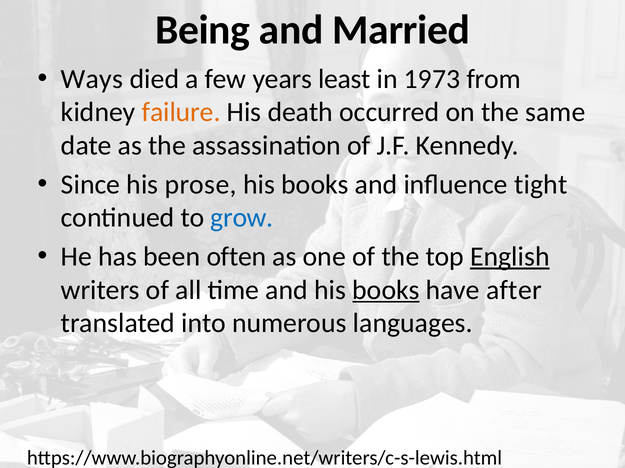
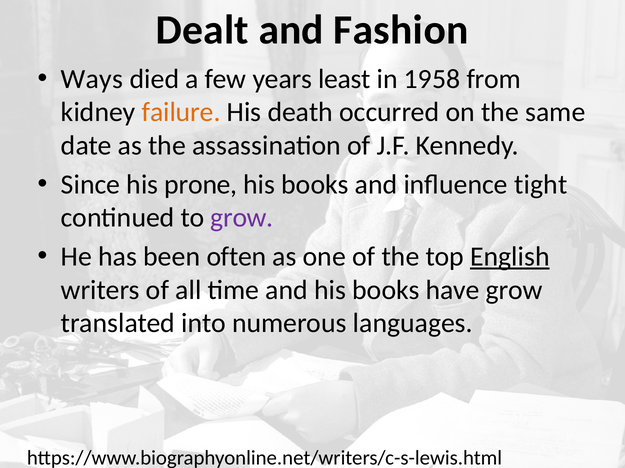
Being: Being -> Dealt (202, 30)
Married: Married -> Fashion (401, 30)
1973: 1973 -> 1958 (432, 79)
prose: prose -> prone (201, 185)
grow colour: blue -> purple (242, 218)
books underline: present -> none (386, 290)
have after: after -> grow (514, 290)
